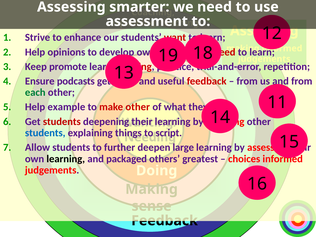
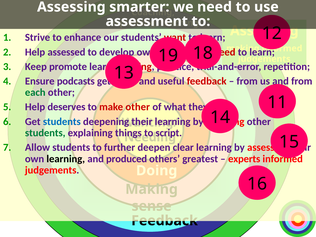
opinions: opinions -> assessed (66, 52)
example: example -> deserves (66, 107)
students colour: red -> blue (62, 122)
students colour: blue -> green (45, 133)
large: large -> clear (183, 147)
packaged: packaged -> produced (127, 159)
choices: choices -> experts (244, 159)
